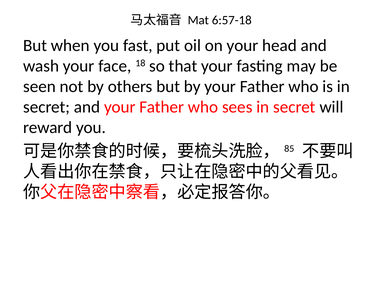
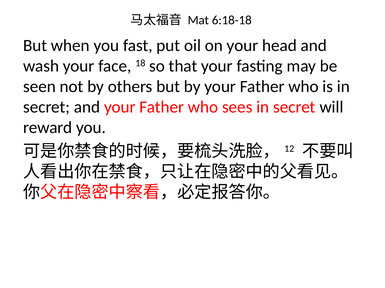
6:57-18: 6:57-18 -> 6:18-18 (232, 20)
85: 85 -> 12 (289, 149)
